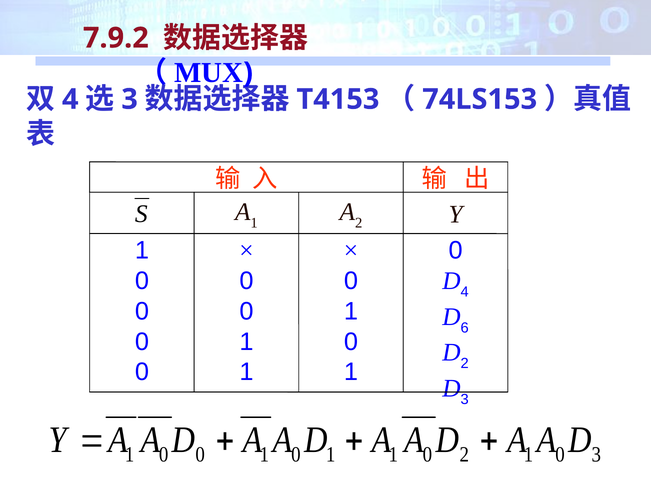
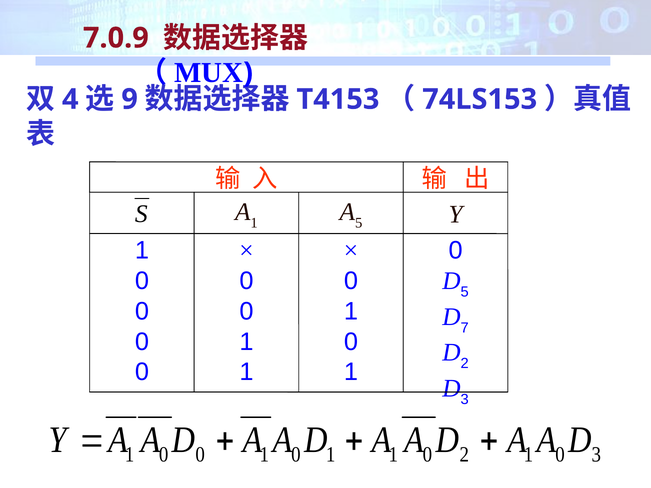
7.9.2: 7.9.2 -> 7.0.9 (116, 38)
3: 3 -> 9 (130, 99)
2: 2 -> 5 (359, 223)
4: 4 -> 5 (465, 292)
6: 6 -> 7 (465, 328)
